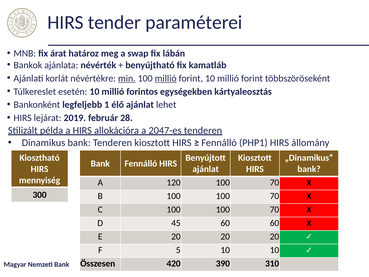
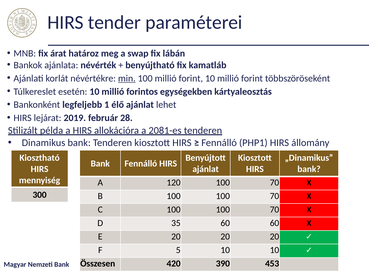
millió underline: present -> none (166, 78)
2047-es: 2047-es -> 2081-es (165, 130)
45: 45 -> 35 (176, 223)
310: 310 -> 453 (272, 263)
